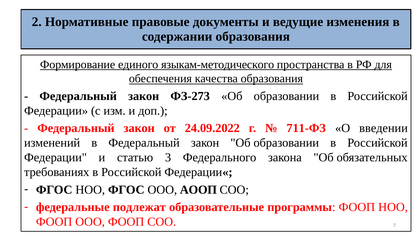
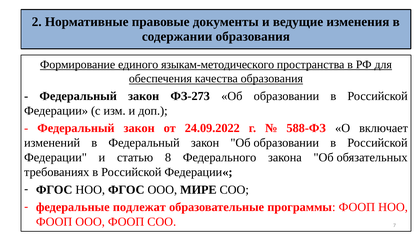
711-ФЗ: 711-ФЗ -> 588-ФЗ (306, 128)
введении: введении -> включает (384, 128)
3: 3 -> 8 (168, 158)
АООП: АООП -> МИРЕ (198, 190)
